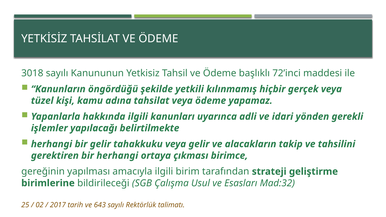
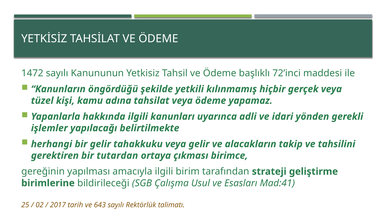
3018: 3018 -> 1472 (32, 73)
bir herhangi: herhangi -> tutardan (117, 156)
Mad:32: Mad:32 -> Mad:41 (277, 183)
